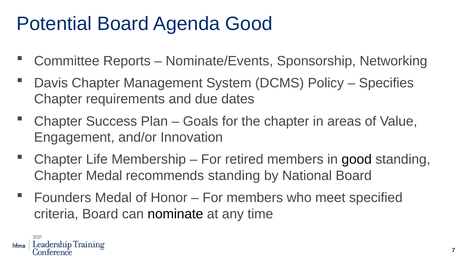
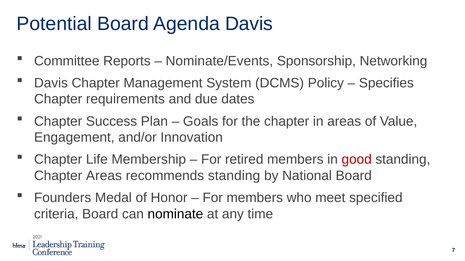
Agenda Good: Good -> Davis (249, 24)
good colour: black -> red (357, 160)
Chapter Medal: Medal -> Areas (104, 176)
